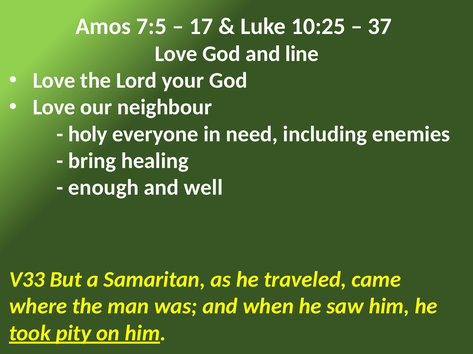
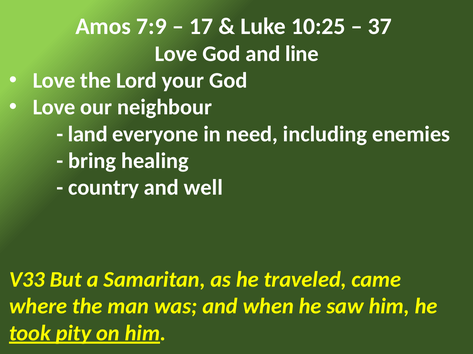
7:5: 7:5 -> 7:9 (152, 26)
holy: holy -> land (88, 134)
enough: enough -> country (104, 188)
